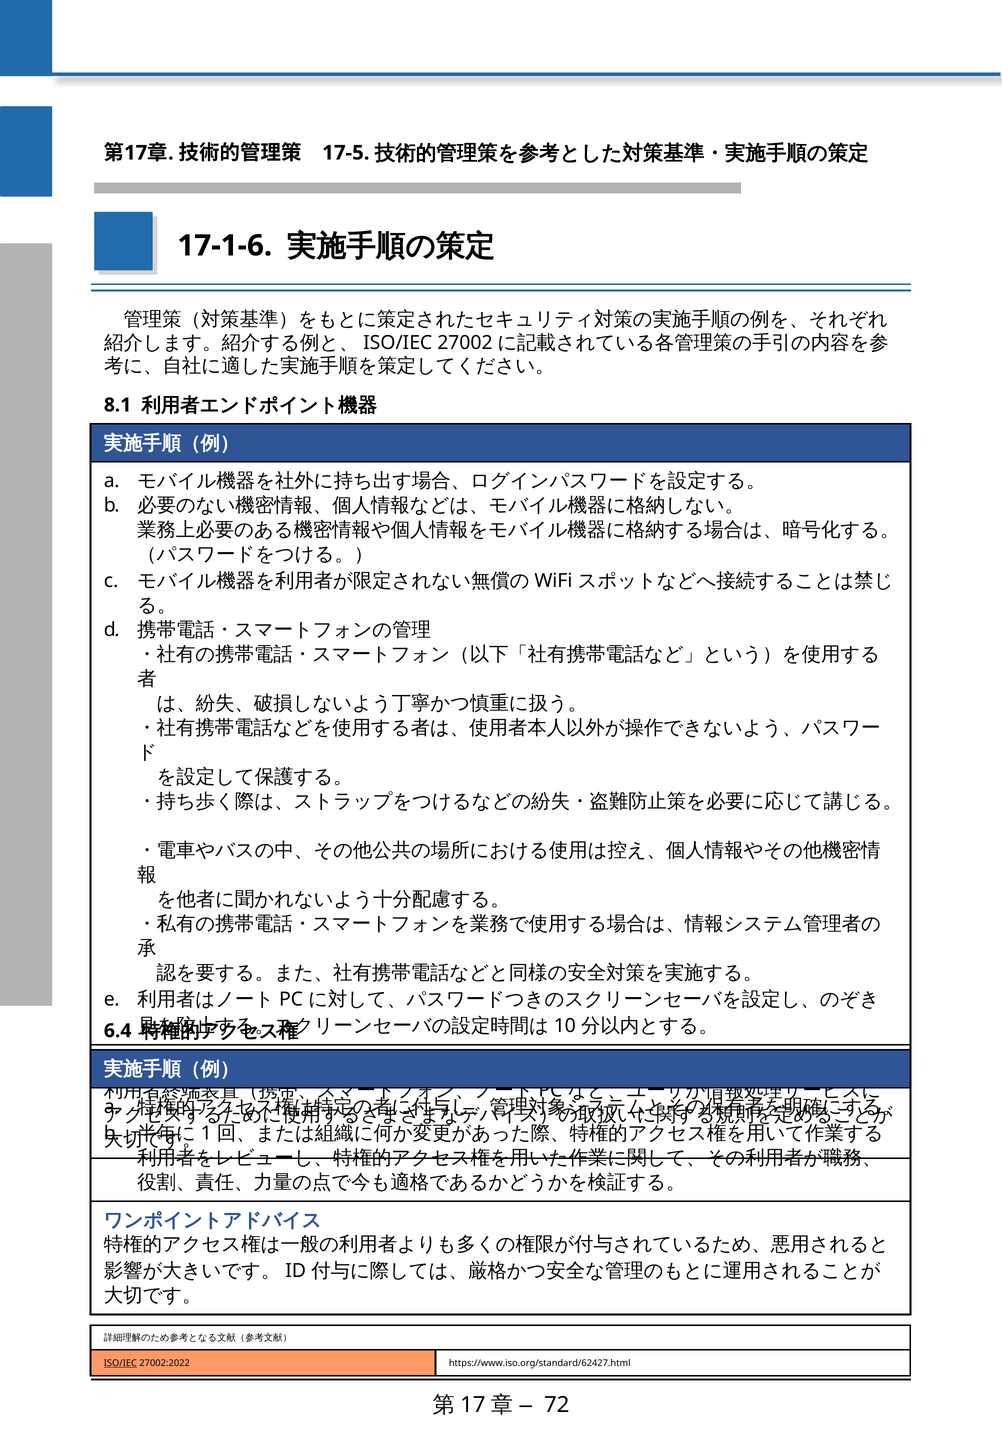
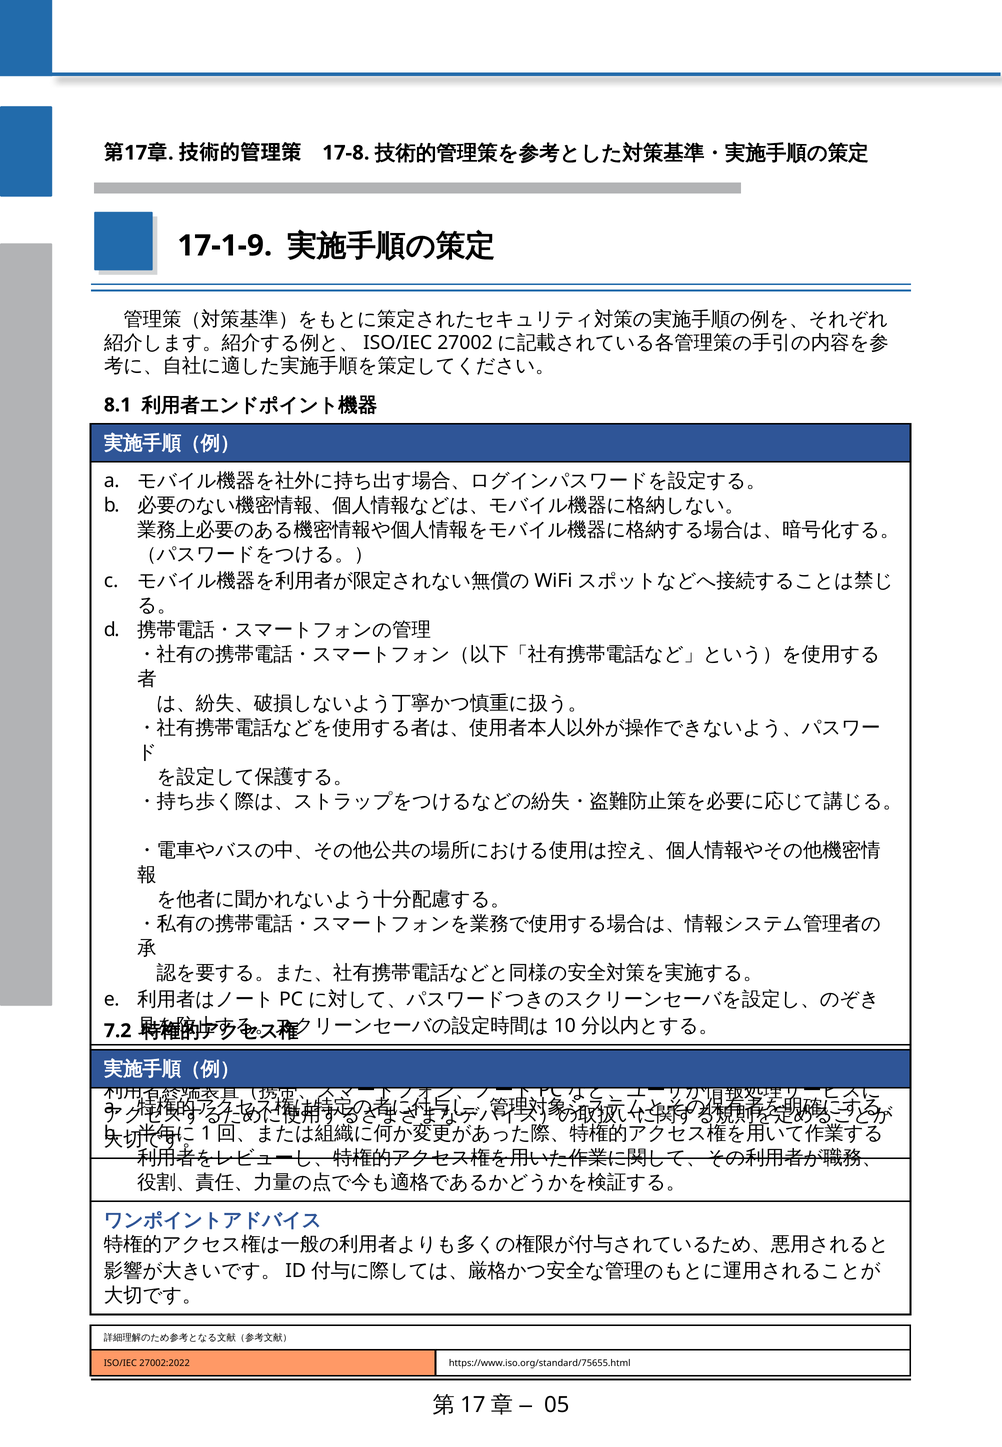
17-5: 17-5 -> 17-8 (346, 153)
17-1-6: 17-1-6 -> 17-1-9 (225, 246)
6.4: 6.4 -> 7.2 (118, 1031)
ISO/IEC underline: present -> none (120, 1364)
https://www.iso.org/standard/62427.html: https://www.iso.org/standard/62427.html -> https://www.iso.org/standard/75655.html (540, 1364)
72: 72 -> 05 (557, 1405)
